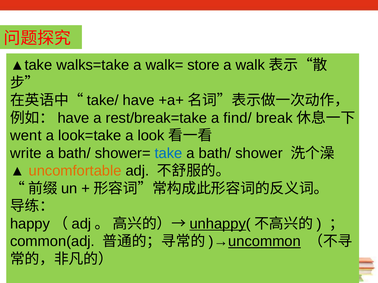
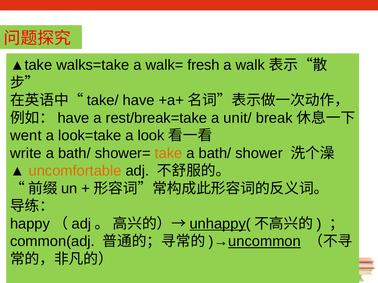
store: store -> fresh (203, 65)
find/: find/ -> unit/ (238, 118)
take colour: blue -> orange (169, 153)
